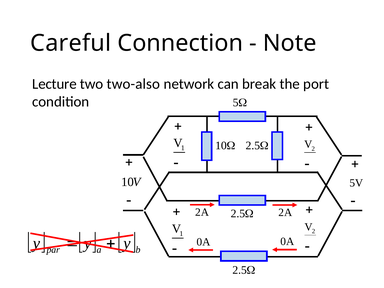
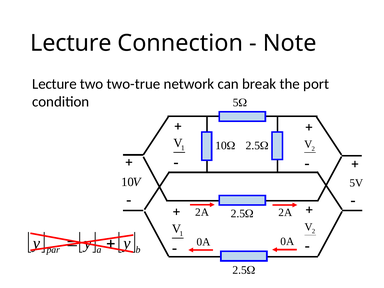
Careful: Careful -> Lecture (71, 43)
two-also: two-also -> two-true (133, 84)
